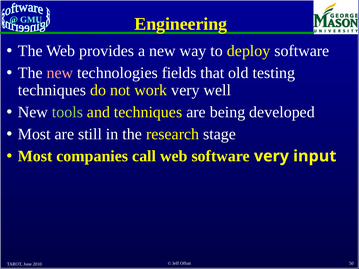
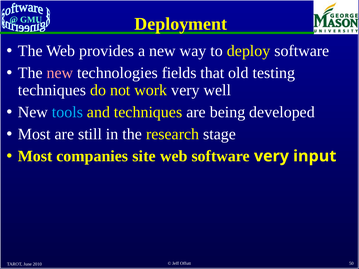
Engineering: Engineering -> Deployment (181, 24)
tools colour: light green -> light blue (67, 112)
call: call -> site (144, 156)
